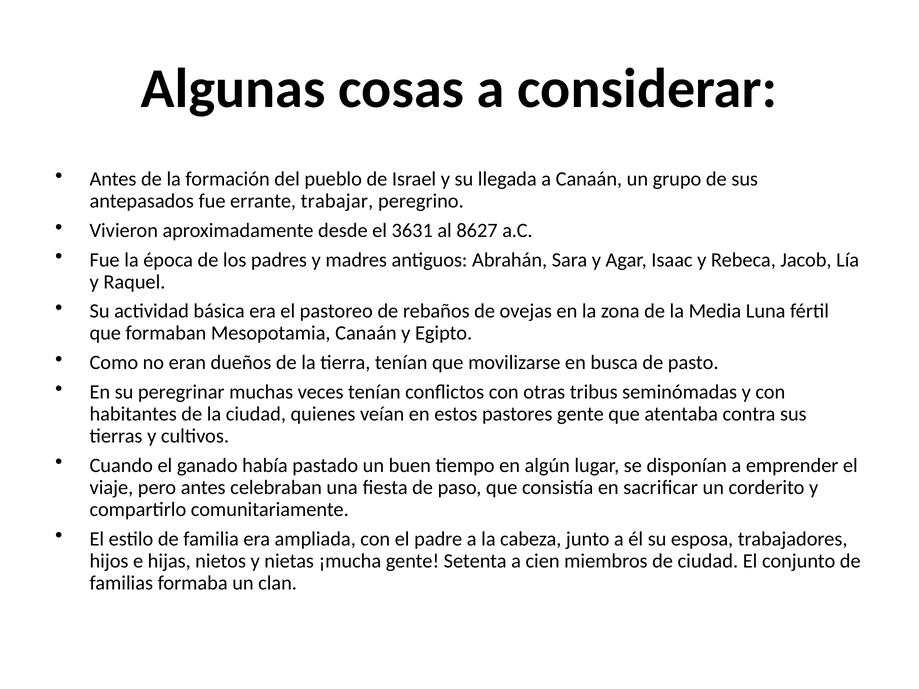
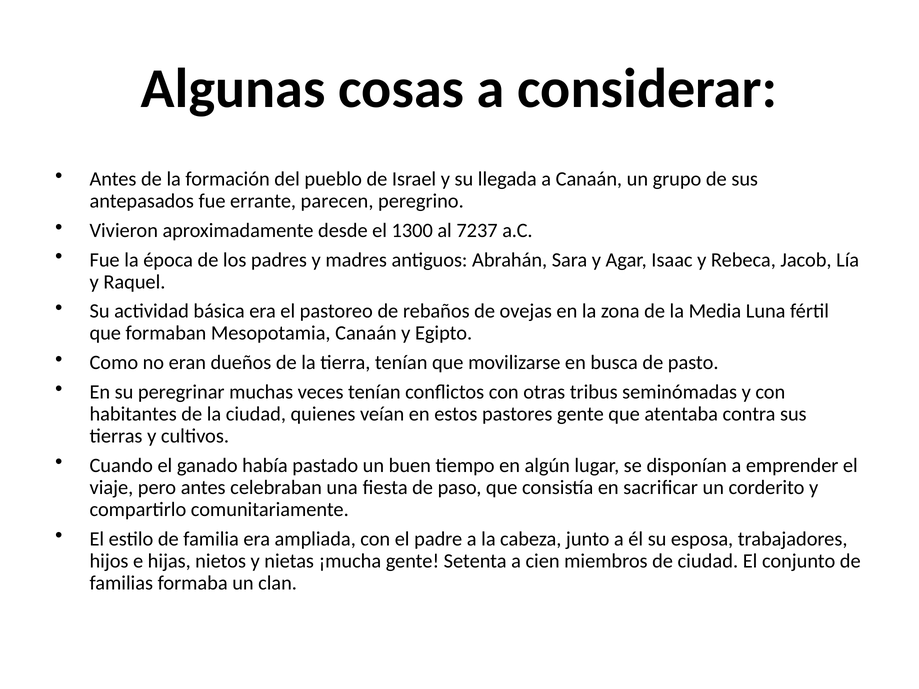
trabajar: trabajar -> parecen (337, 201)
3631: 3631 -> 1300 (412, 231)
8627: 8627 -> 7237 (477, 231)
